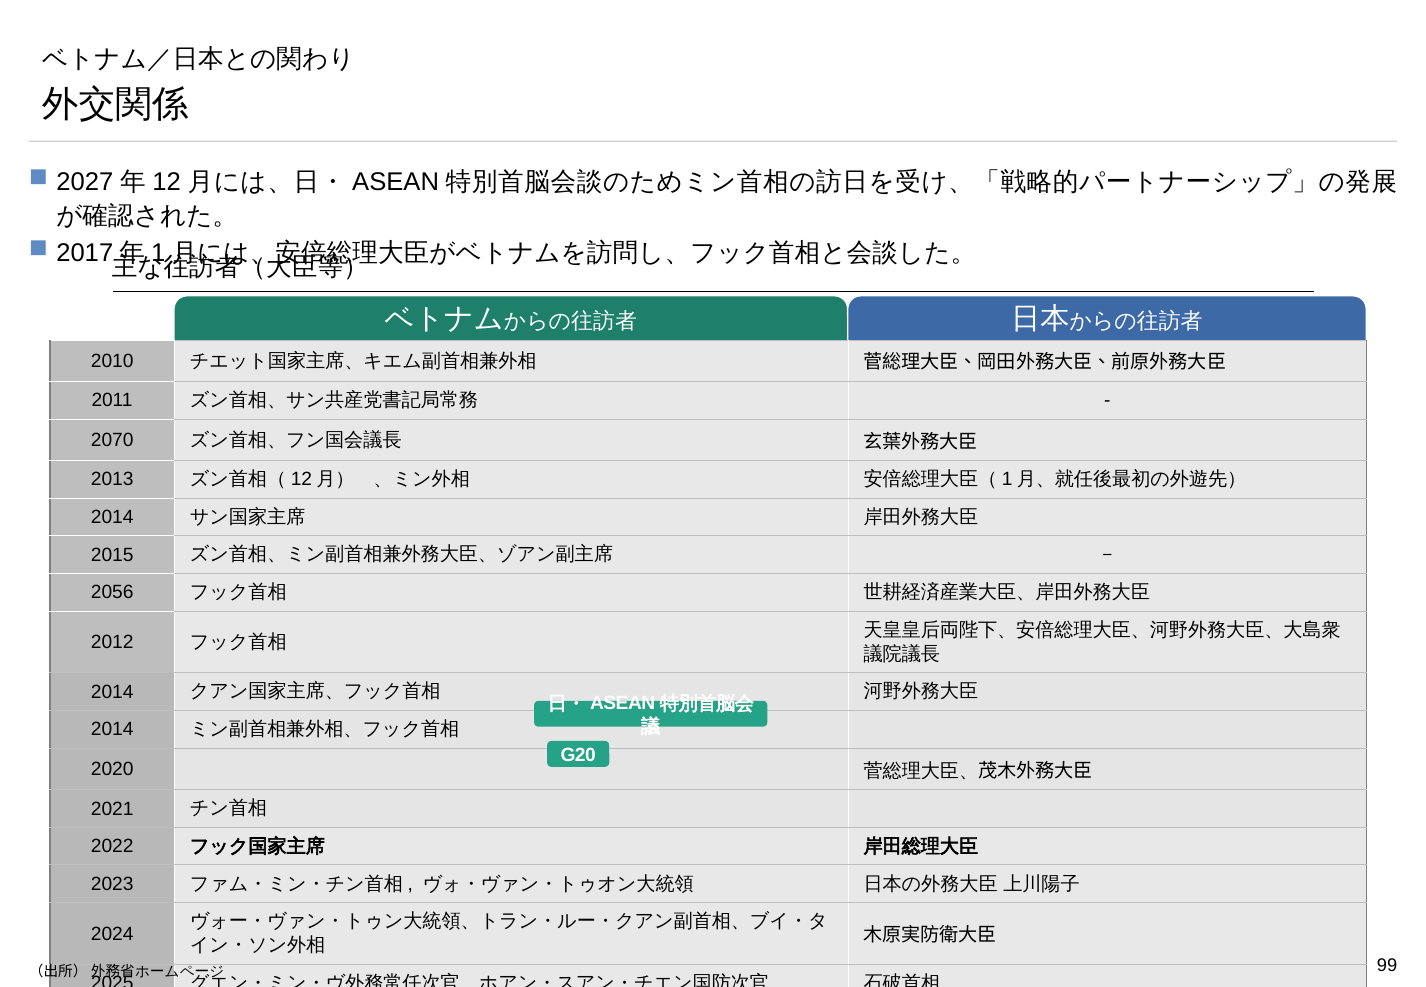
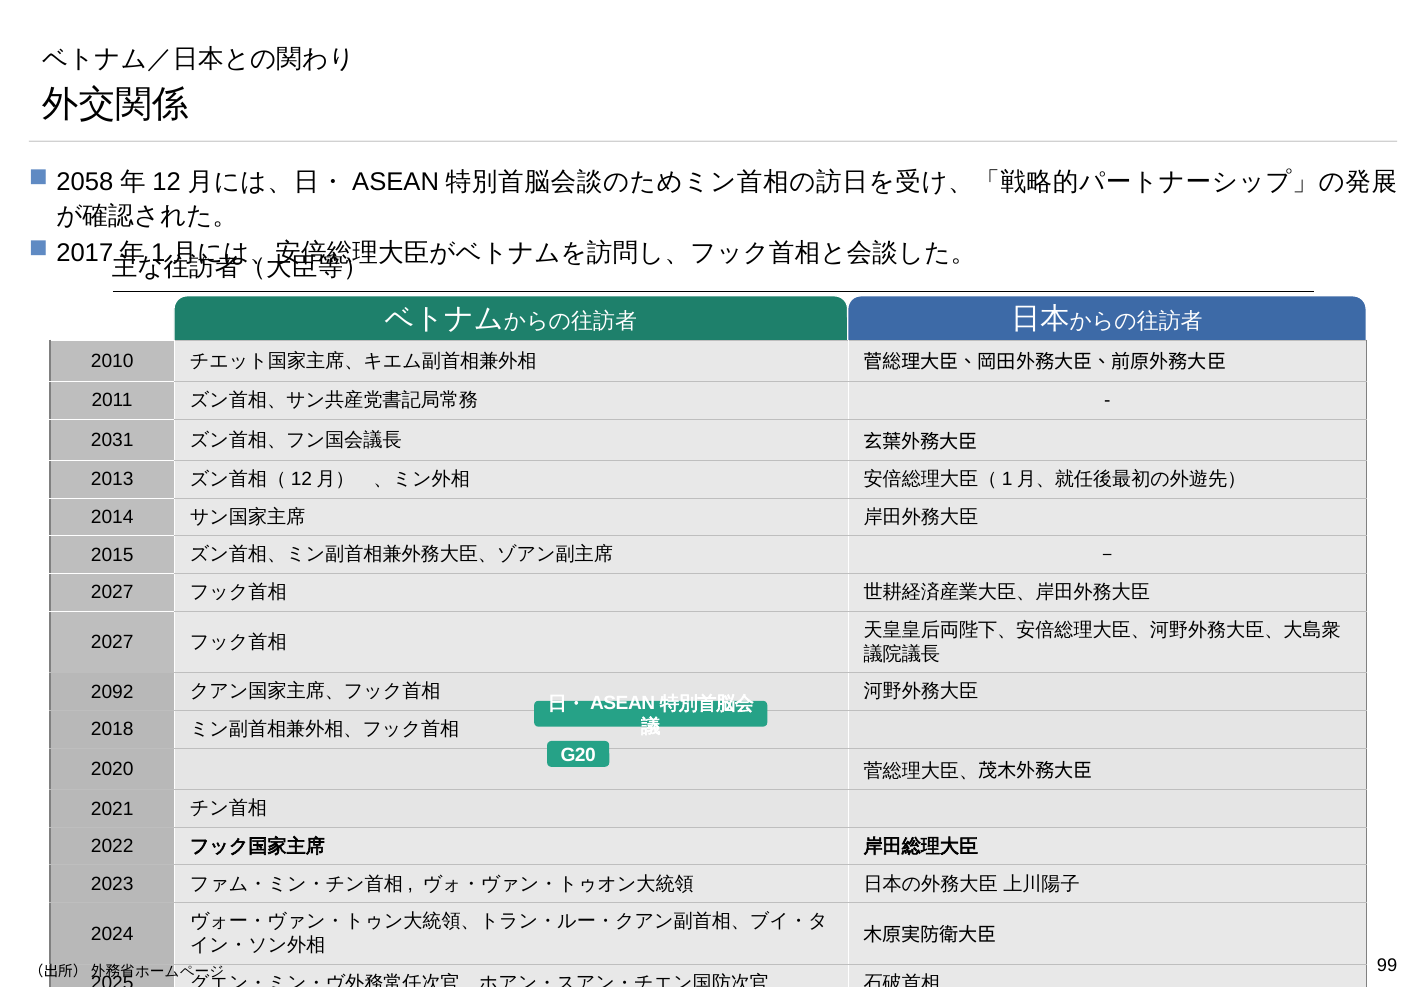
2027: 2027 -> 2058 (85, 182)
2070: 2070 -> 2031 (112, 440)
2056: 2056 -> 2027 (112, 593)
2012: 2012 -> 2027 (112, 642)
2014: 2014 -> 2092 (112, 692)
2014: 2014 -> 2018 (112, 730)
